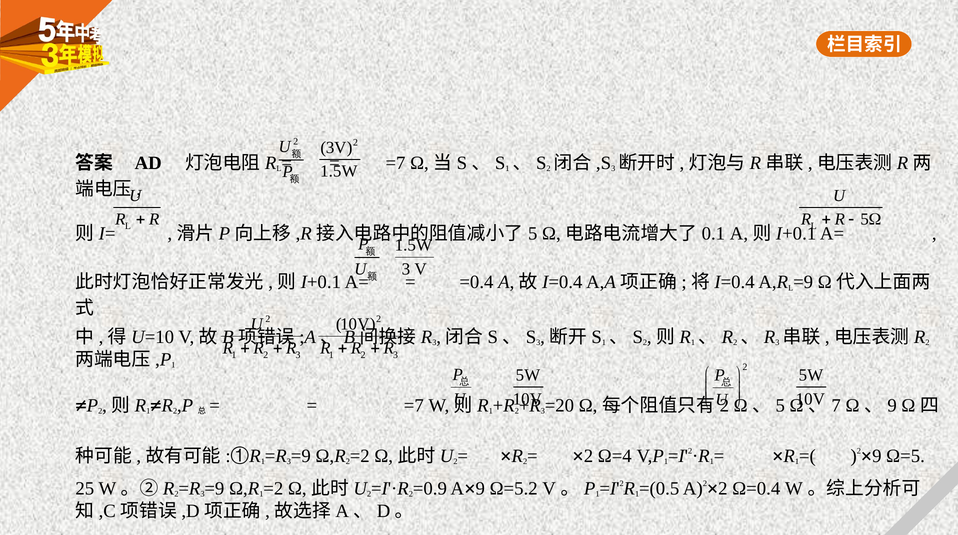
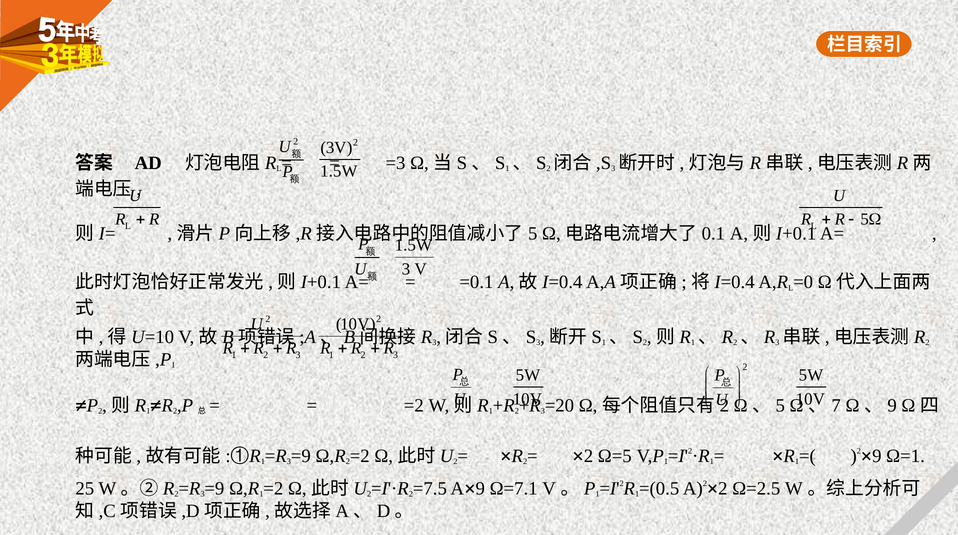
=7: =7 -> =3 (395, 163)
=0.4: =0.4 -> =0.1 (476, 283)
=9: =9 -> =0 (803, 283)
=7: =7 -> =2 (414, 406)
Ω=4: Ω=4 -> Ω=5 (615, 456)
Ω=5: Ω=5 -> Ω=1 (906, 456)
=0.9: =0.9 -> =7.5 (430, 489)
Ω=5.2: Ω=5.2 -> Ω=7.1 (514, 489)
Ω=0.4: Ω=0.4 -> Ω=2.5 (756, 489)
